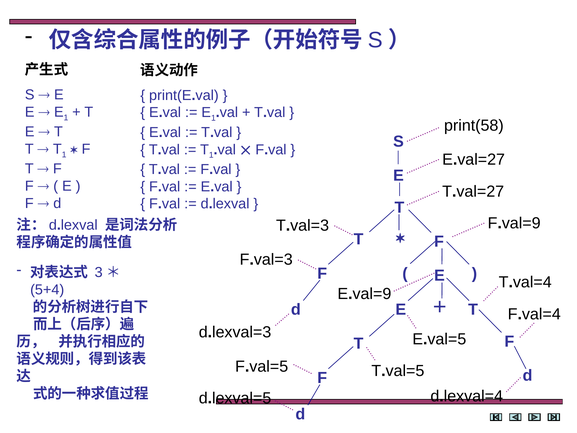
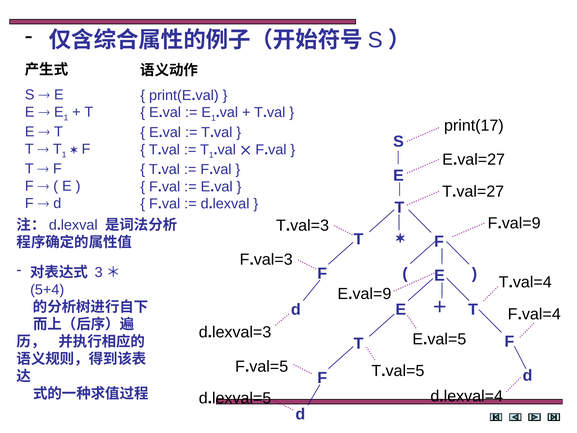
print(58: print(58 -> print(17 (474, 125)
